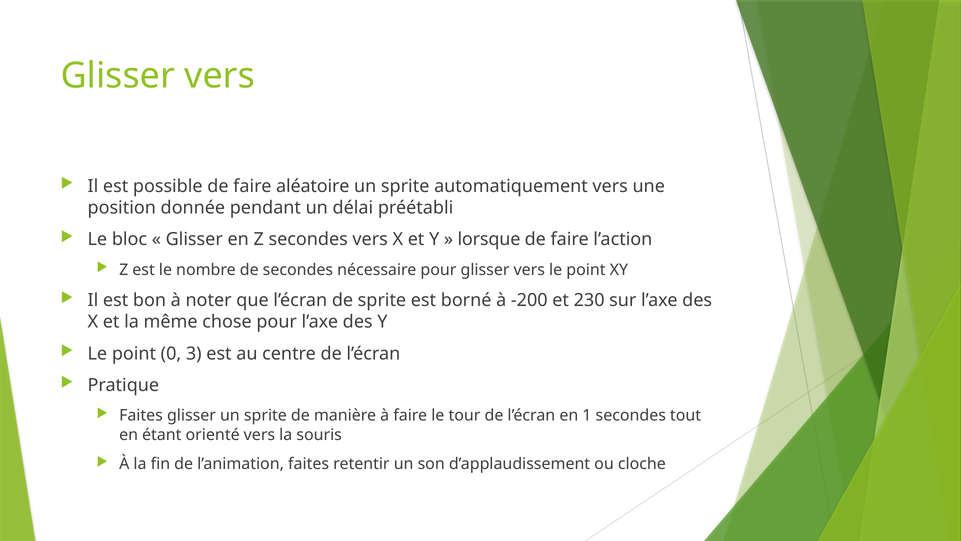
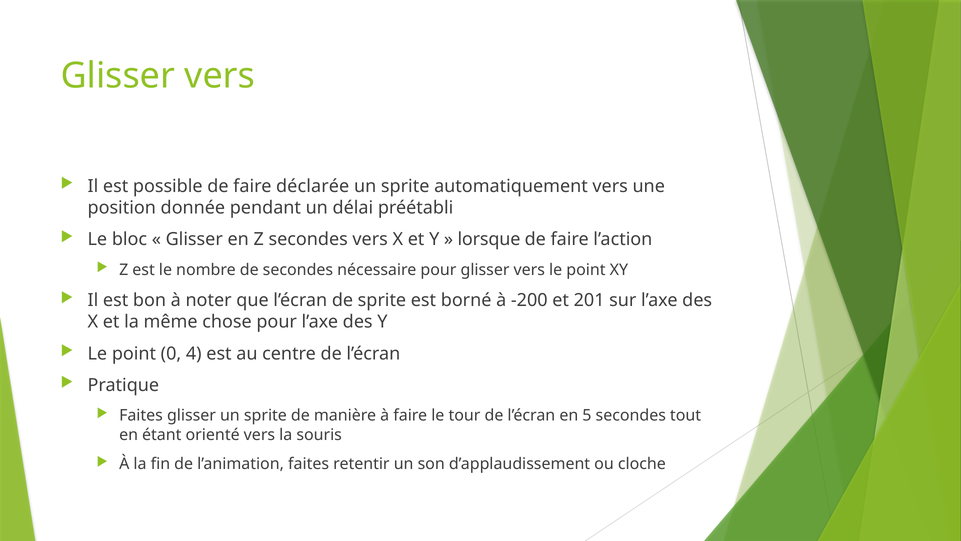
aléatoire: aléatoire -> déclarée (313, 186)
230: 230 -> 201 (589, 300)
3: 3 -> 4 (194, 353)
1: 1 -> 5 (587, 415)
